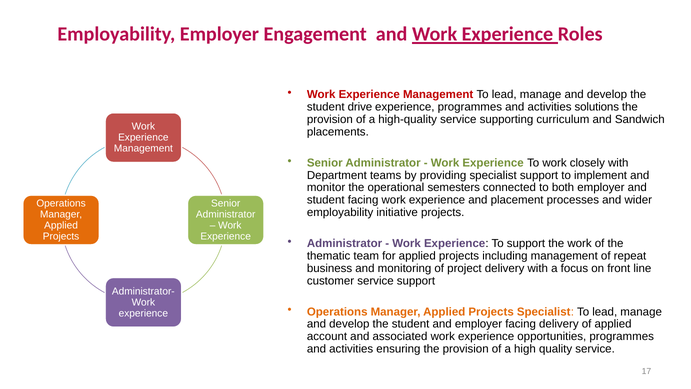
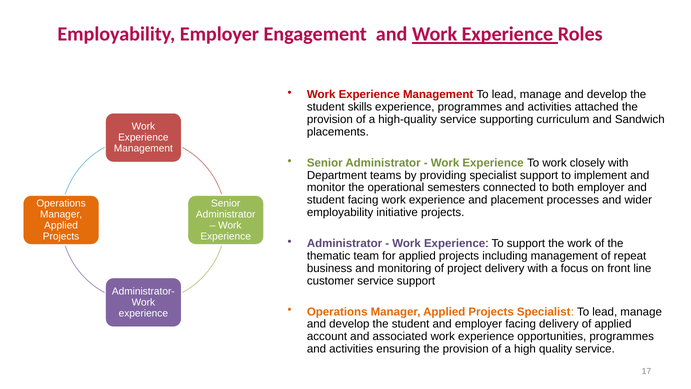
drive: drive -> skills (360, 107)
solutions: solutions -> attached (597, 107)
